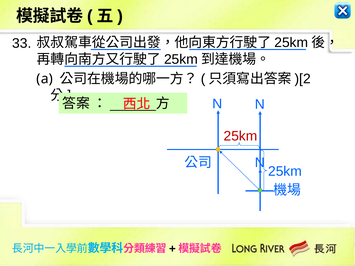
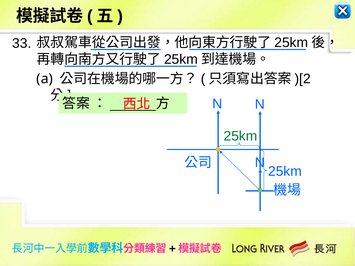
25km colour: red -> green (241, 136)
